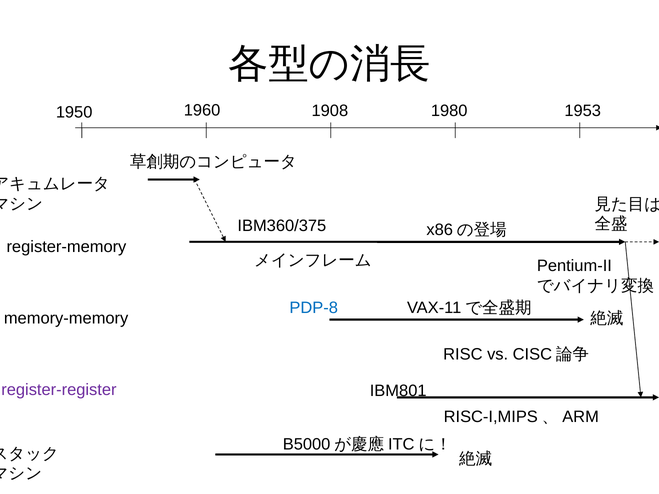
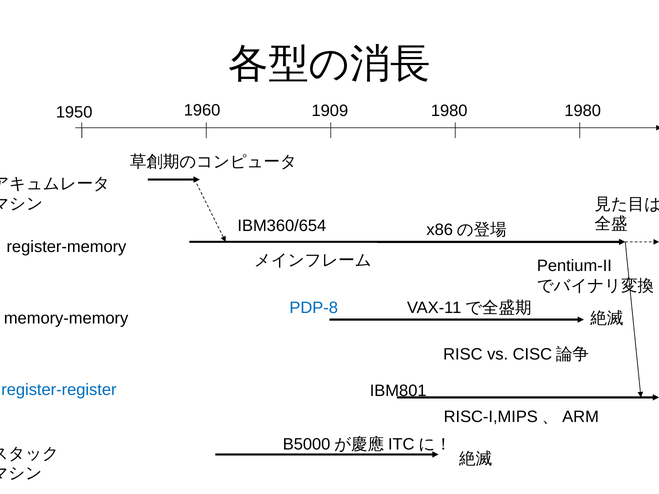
1908: 1908 -> 1909 (330, 111)
1980 1953: 1953 -> 1980 (583, 111)
IBM360/375: IBM360/375 -> IBM360/654 (282, 226)
register-register colour: purple -> blue (59, 390)
